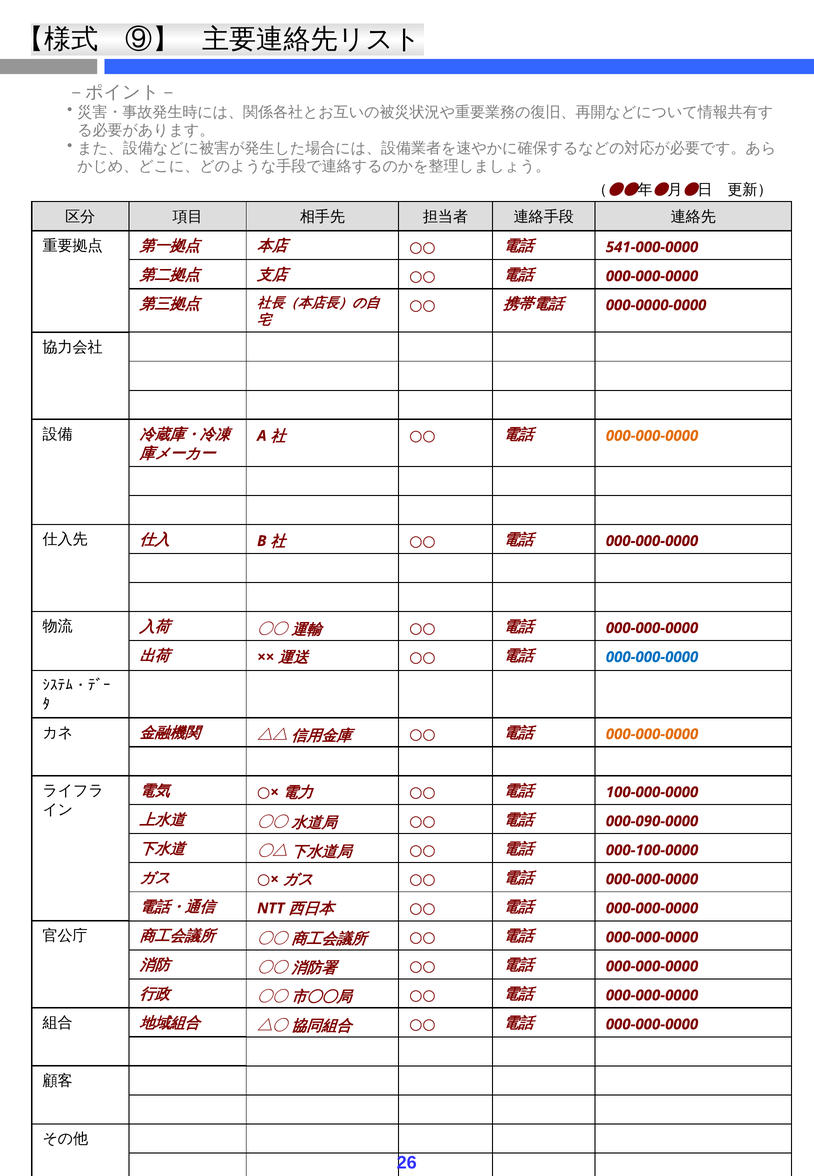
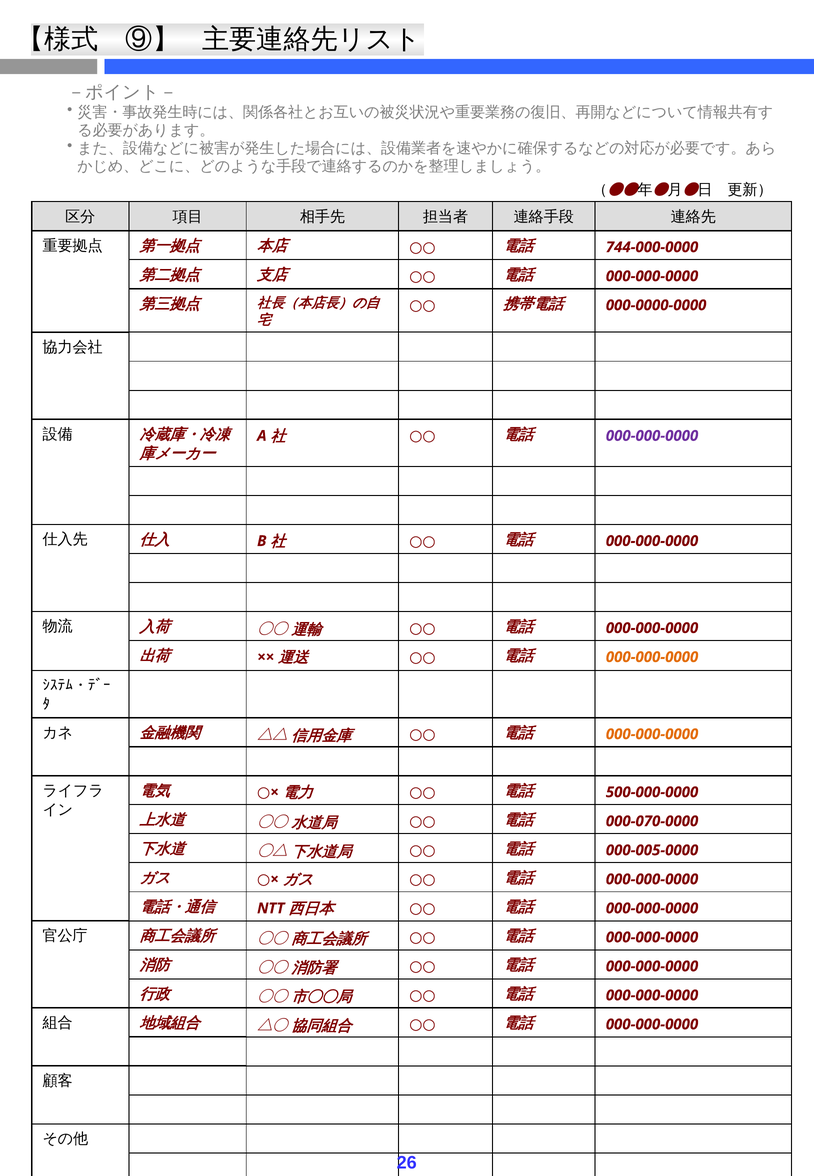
541-000-0000: 541-000-0000 -> 744-000-0000 (652, 247)
000-000-0000 colour: orange -> purple (652, 436)
000-000-0000 colour: blue -> orange (652, 657)
100-000-0000: 100-000-0000 -> 500-000-0000 (652, 792)
000-090-0000: 000-090-0000 -> 000-070-0000 (652, 821)
000-100-0000: 000-100-0000 -> 000-005-0000 (652, 850)
